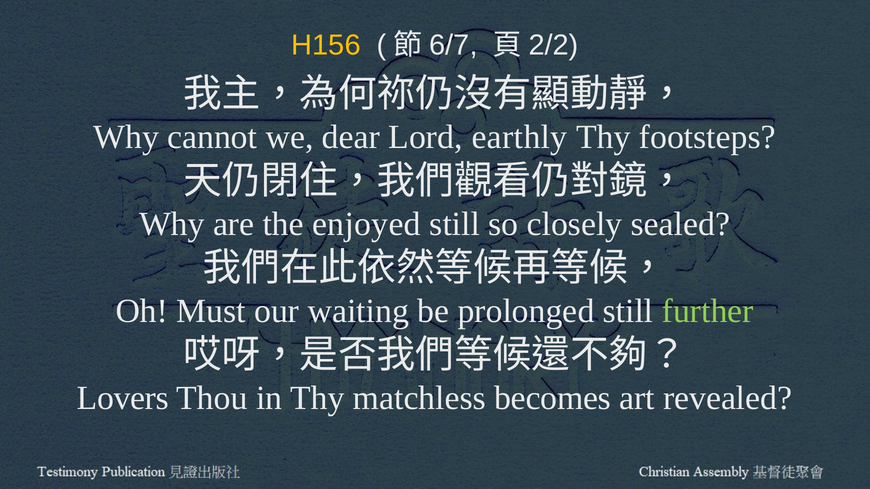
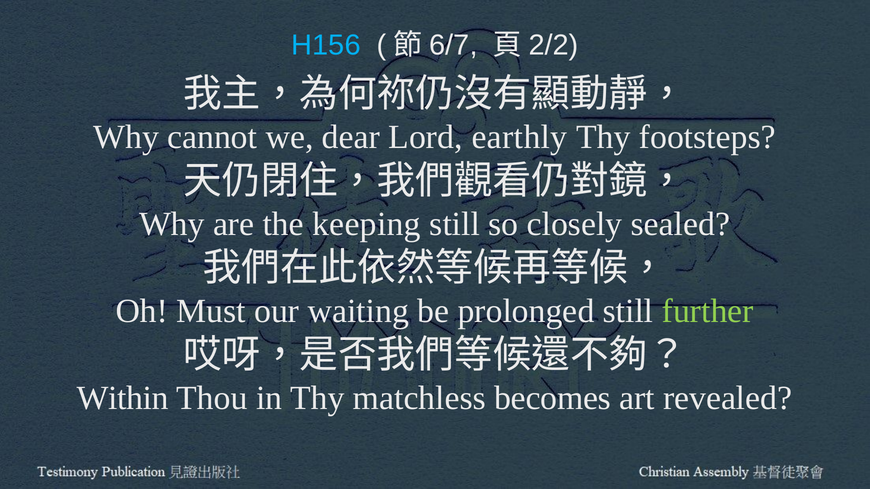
H156 colour: yellow -> light blue (326, 45)
enjoyed: enjoyed -> keeping (366, 224)
Lovers: Lovers -> Within (123, 398)
